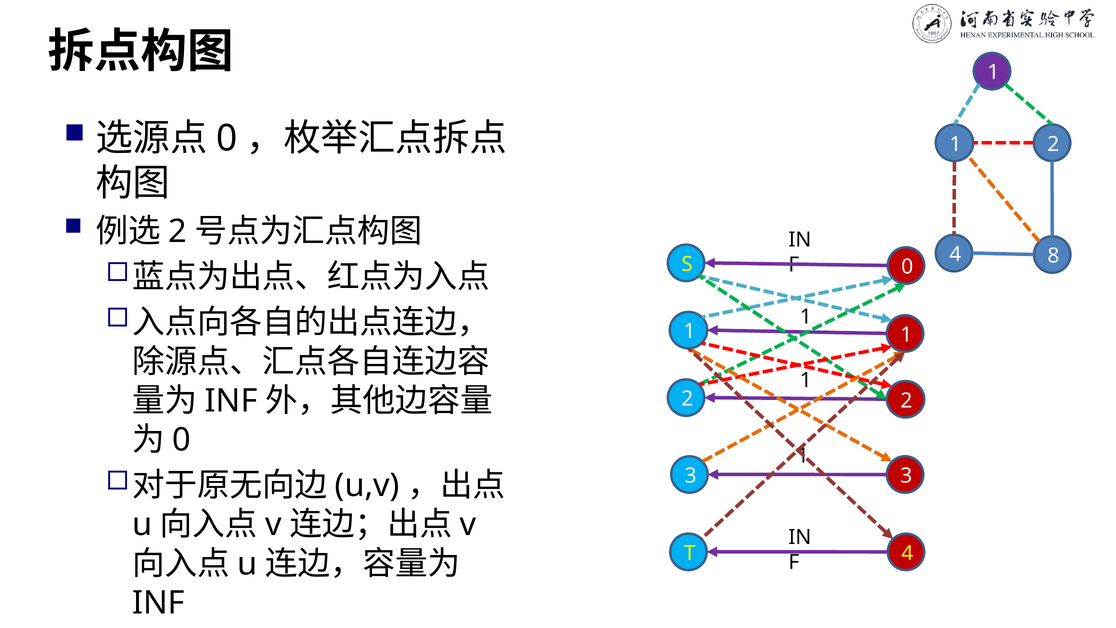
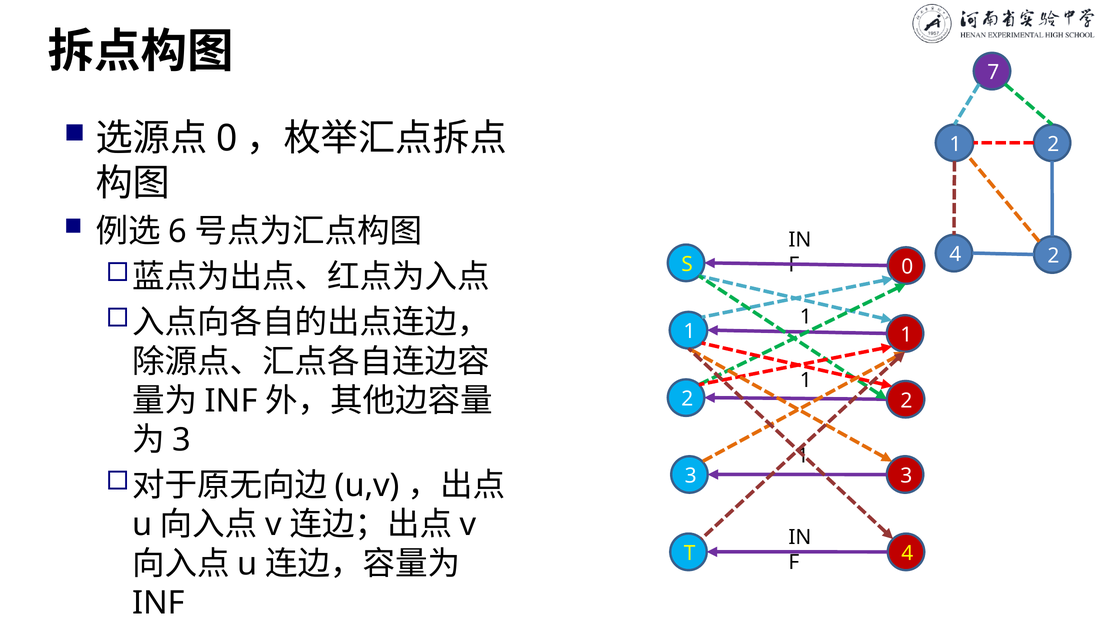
1: 1 -> 7 (993, 73)
2: 2 -> 6 (178, 231)
4 8: 8 -> 2 (1053, 256)
0: 0 -> 3 (182, 440)
